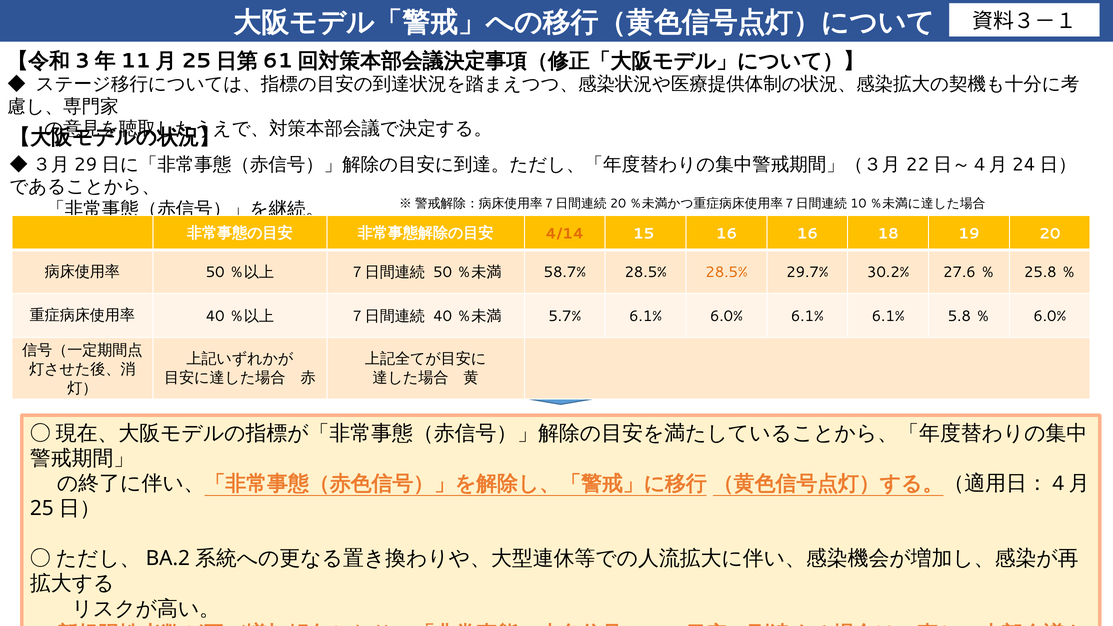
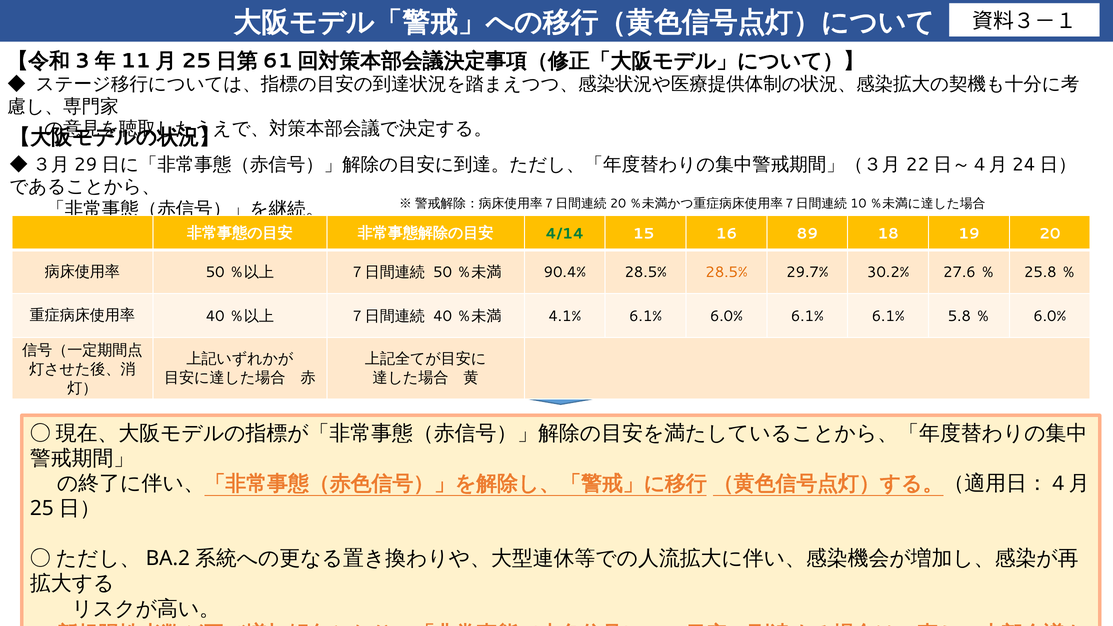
4/14 colour: orange -> green (565, 234)
16 16: 16 -> 89 (807, 234)
58.7%: 58.7% -> 90.4% (565, 272)
5.7%: 5.7% -> 4.1% (565, 316)
